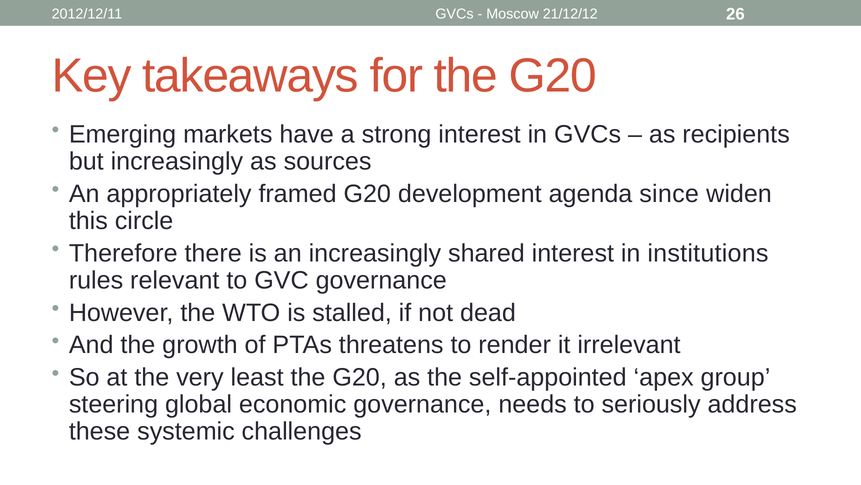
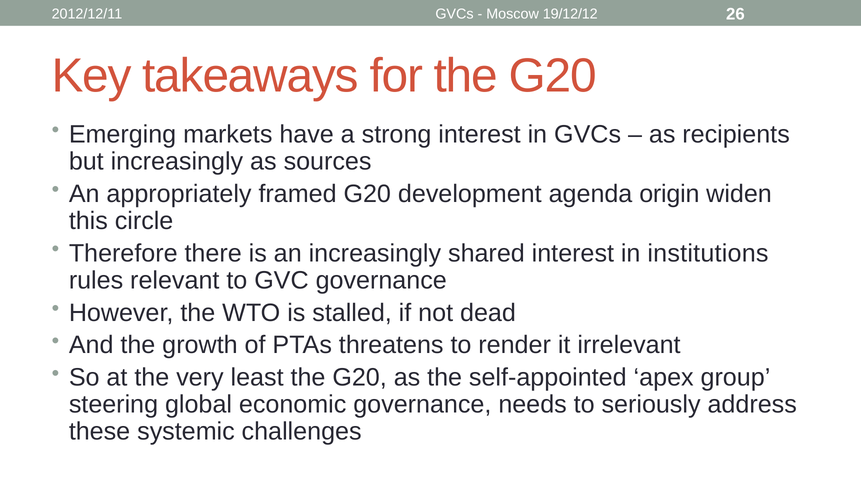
21/12/12: 21/12/12 -> 19/12/12 (570, 14)
since: since -> origin (669, 194)
